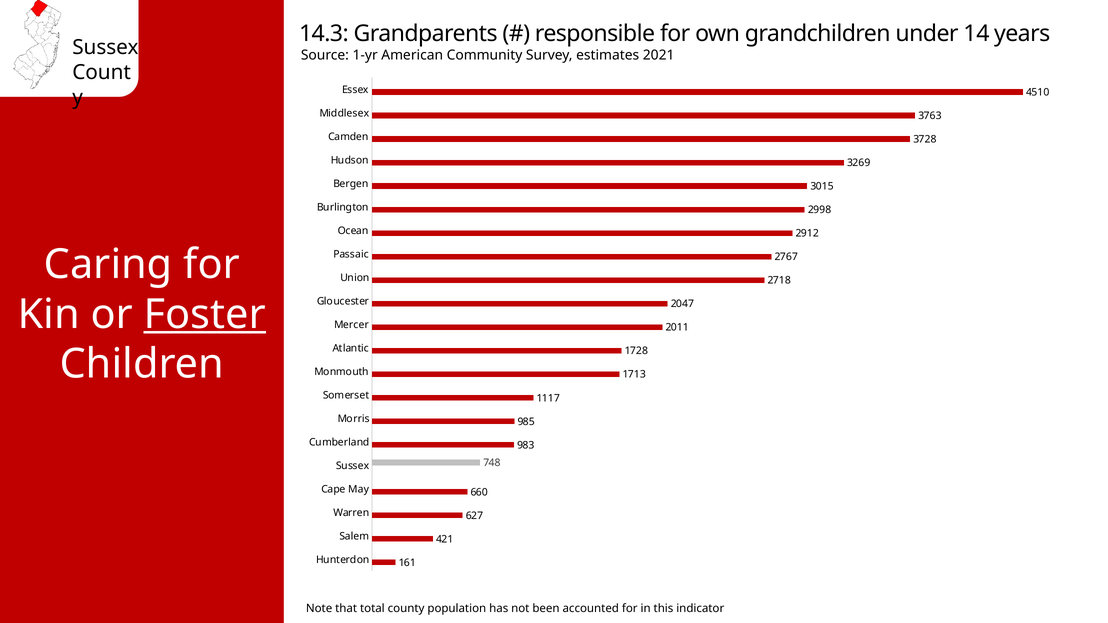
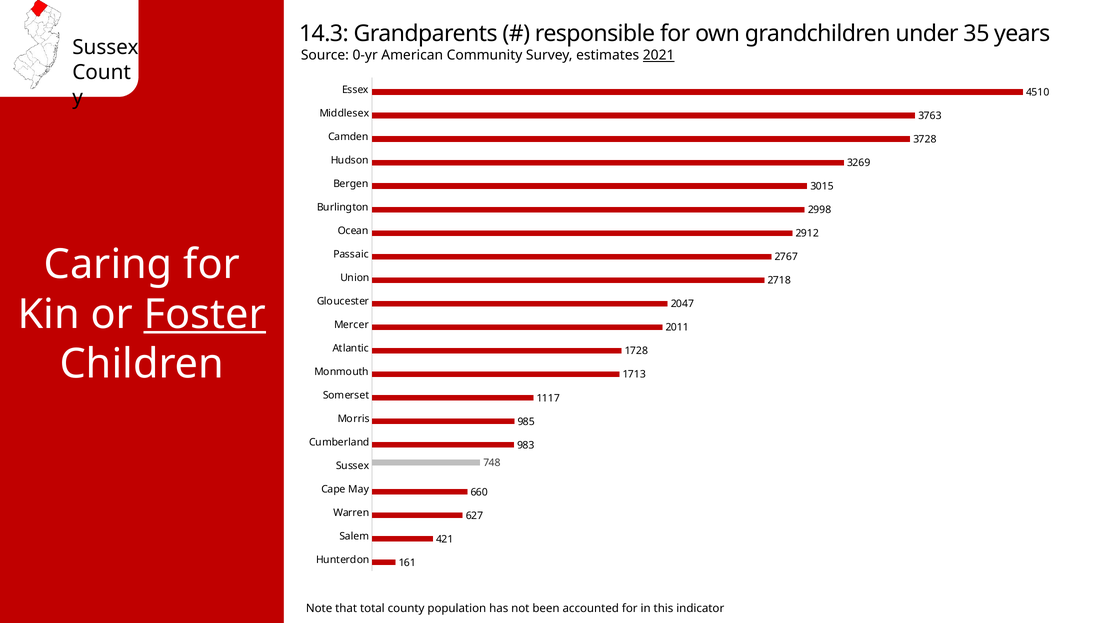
14: 14 -> 35 (976, 33)
1-yr: 1-yr -> 0-yr (365, 55)
2021 underline: none -> present (659, 55)
